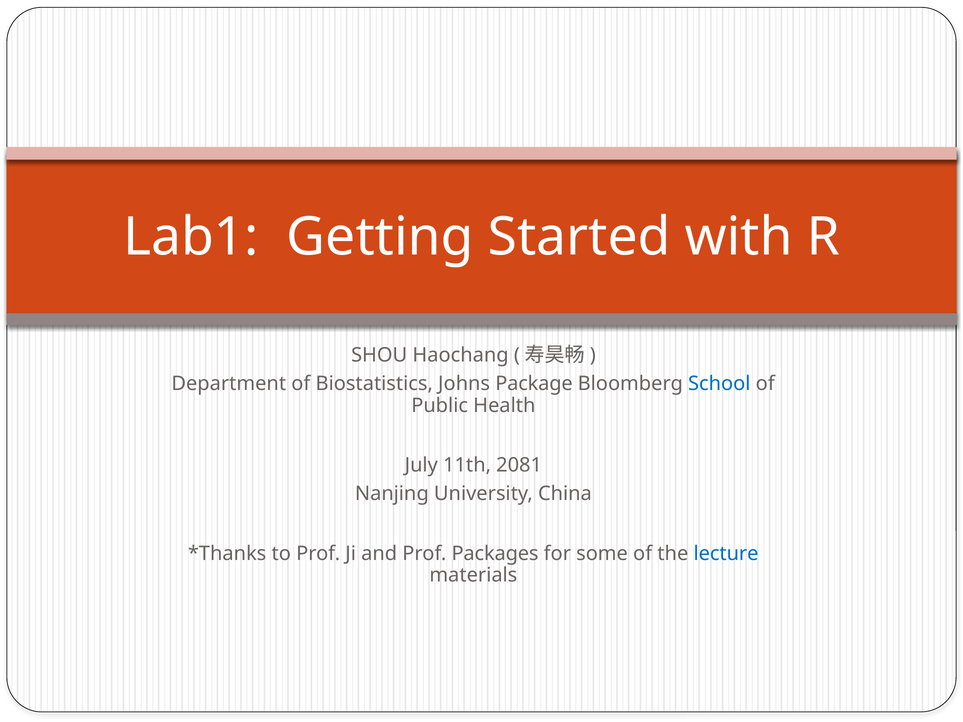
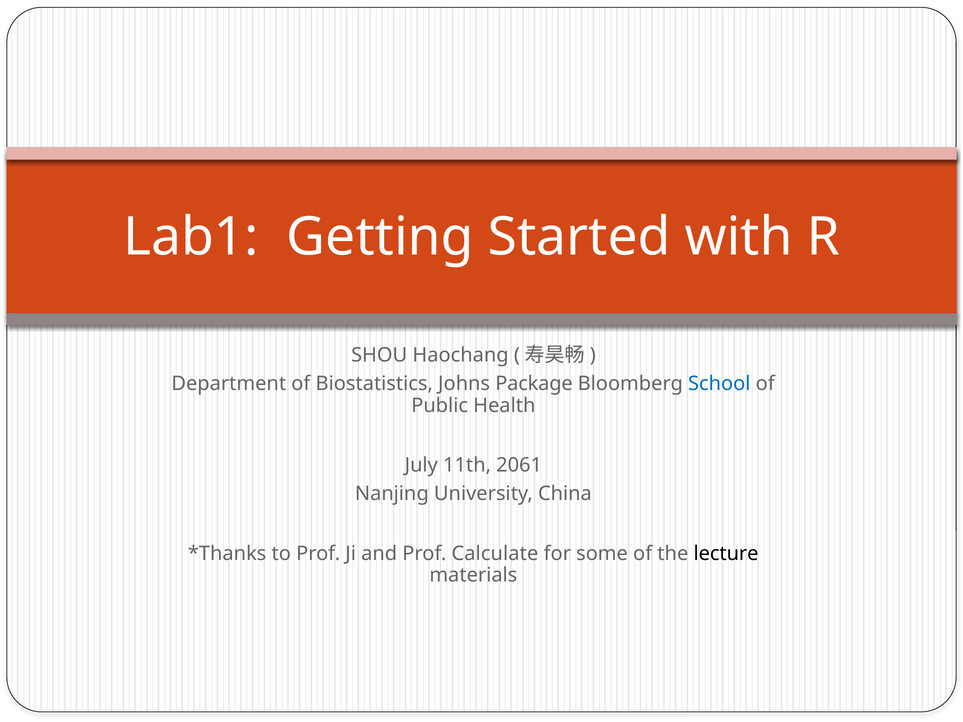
2081: 2081 -> 2061 (519, 465)
Packages: Packages -> Calculate (495, 554)
lecture colour: blue -> black (726, 554)
